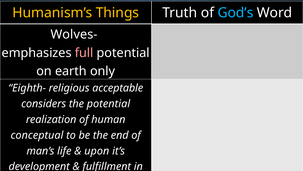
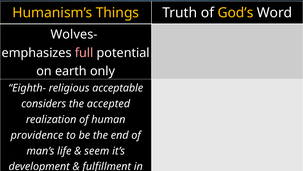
God’s colour: light blue -> yellow (236, 13)
the potential: potential -> accepted (108, 104)
conceptual: conceptual -> providence (37, 135)
upon: upon -> seem (97, 150)
